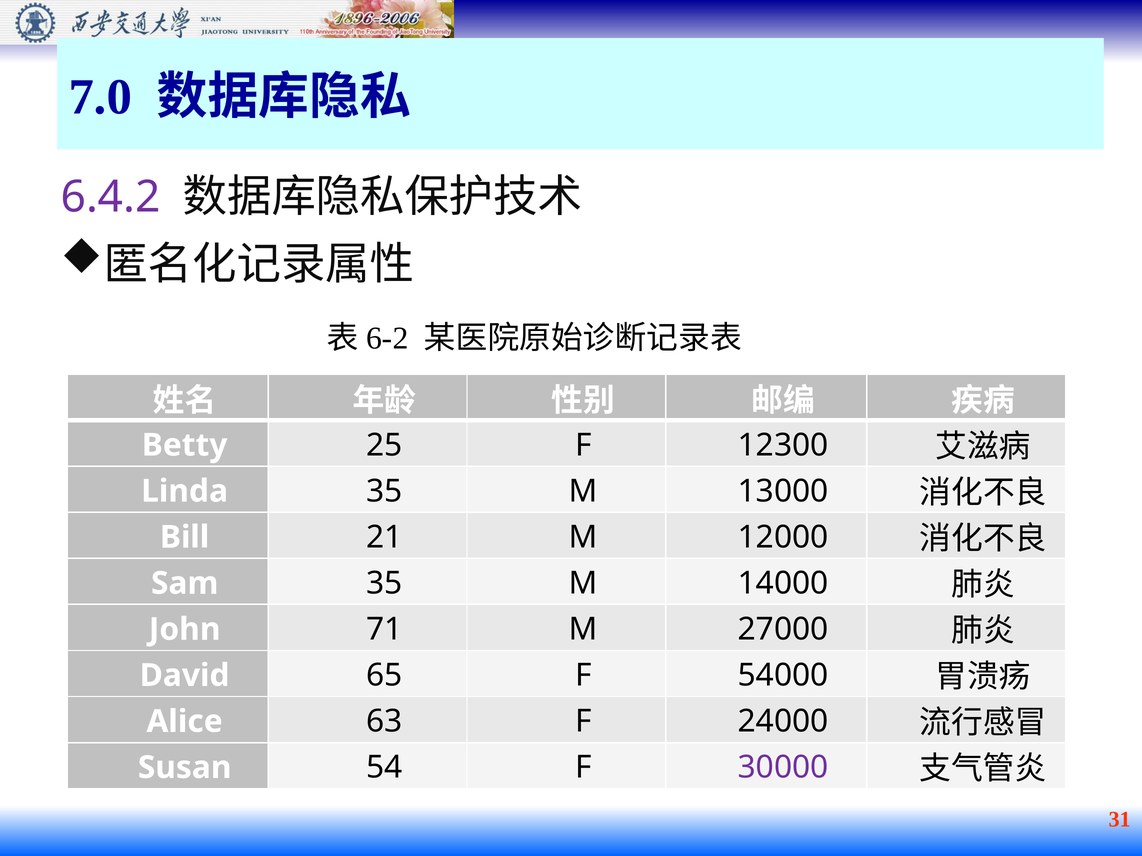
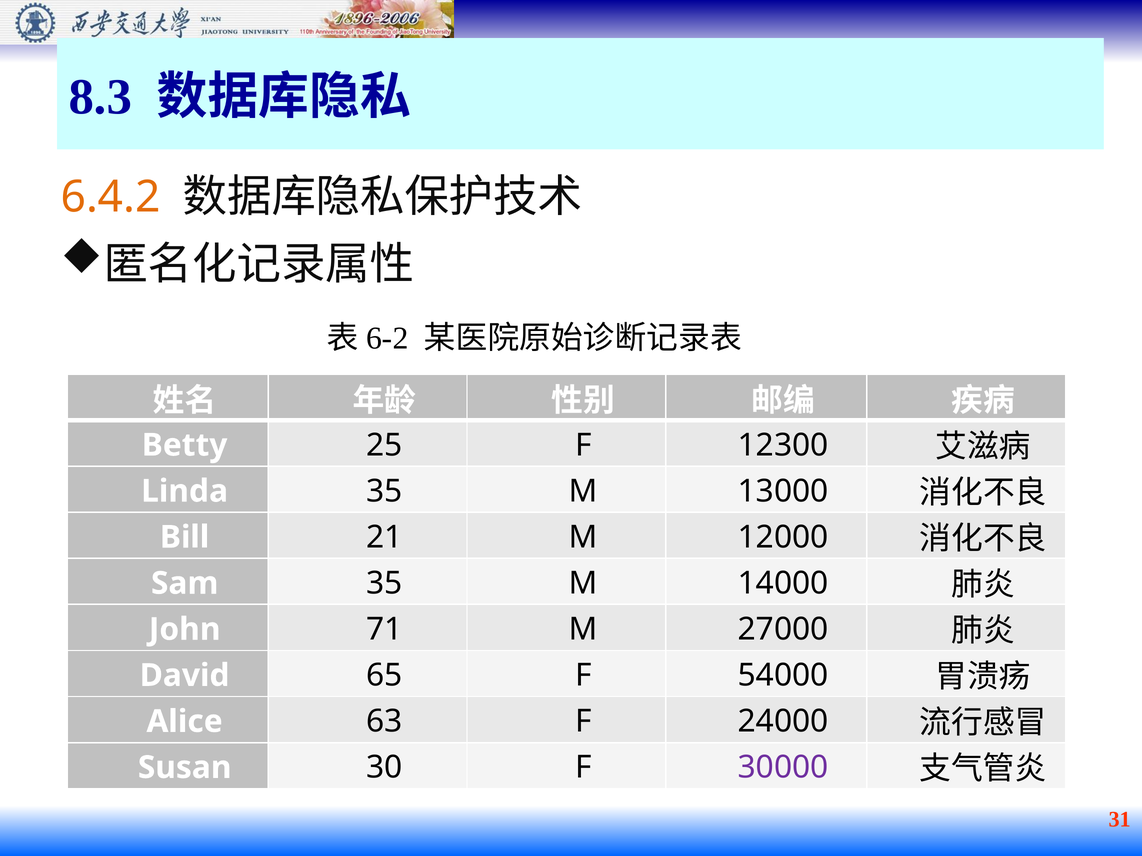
7.0: 7.0 -> 8.3 (100, 97)
6.4.2 colour: purple -> orange (111, 197)
54: 54 -> 30 (384, 768)
